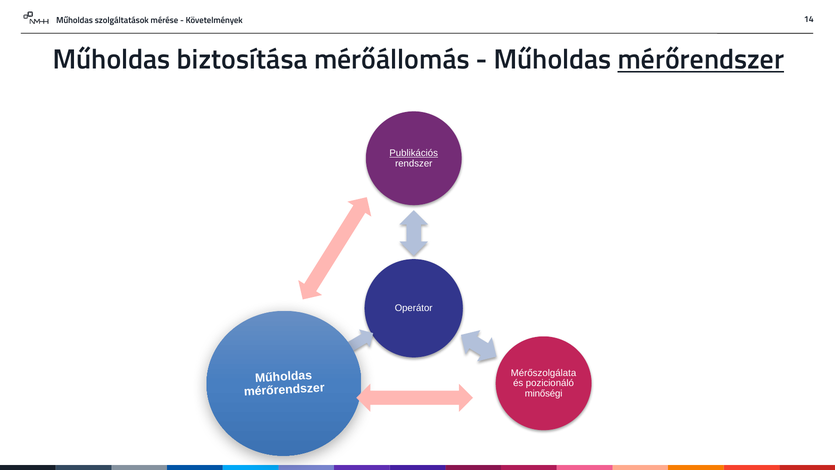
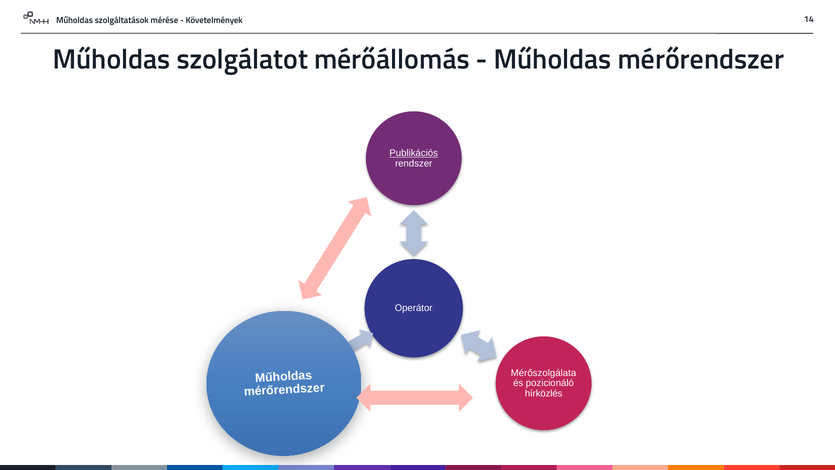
biztosítása: biztosítása -> szolgálatot (242, 60)
mérőrendszer underline: present -> none (701, 60)
minőségi: minőségi -> hírközlés (544, 393)
